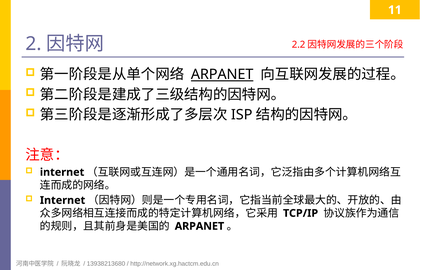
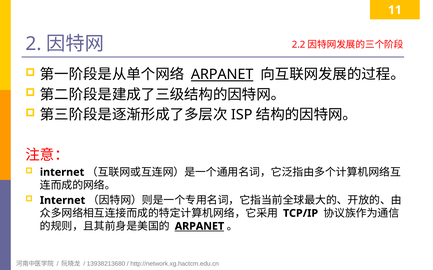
ARPANET underline: none -> present (199, 227)
